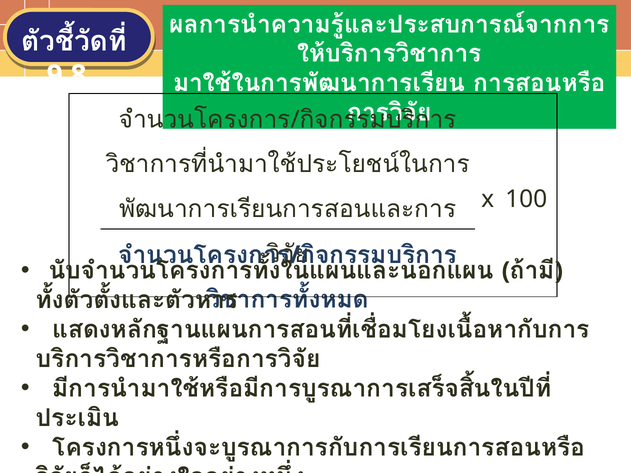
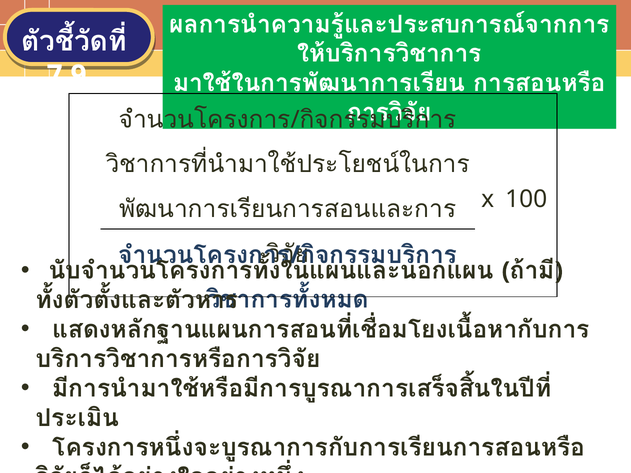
9.8: 9.8 -> 7.9 (67, 75)
